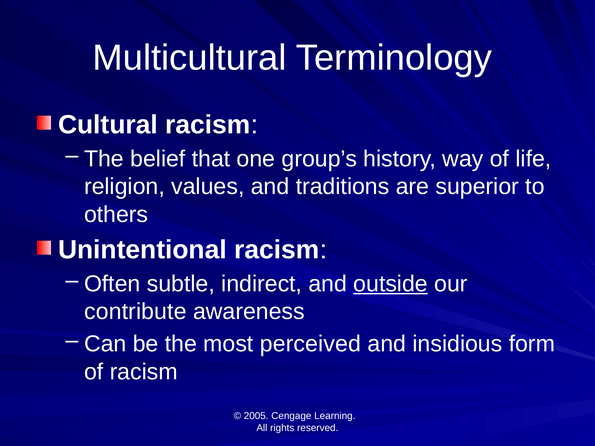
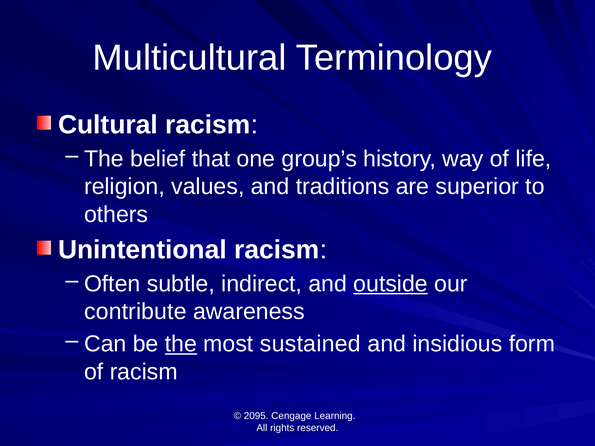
the underline: none -> present (181, 344)
perceived: perceived -> sustained (310, 344)
2005: 2005 -> 2095 (256, 416)
